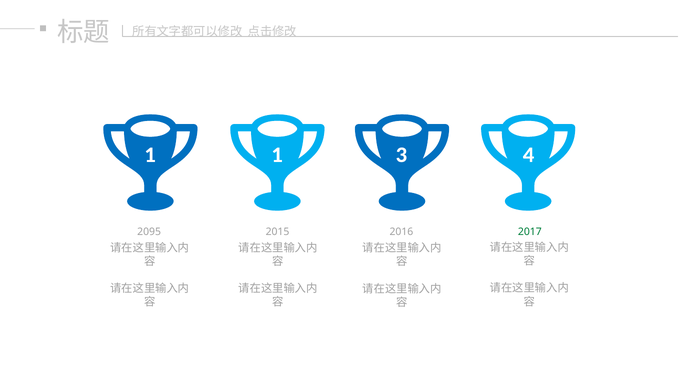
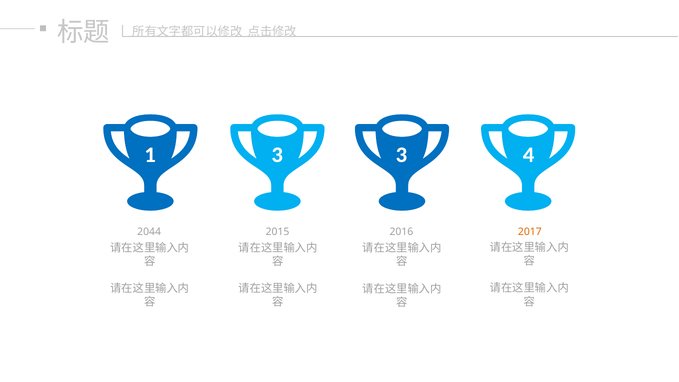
1 1: 1 -> 3 (277, 156)
2095: 2095 -> 2044 (149, 232)
2017 colour: green -> orange (530, 232)
